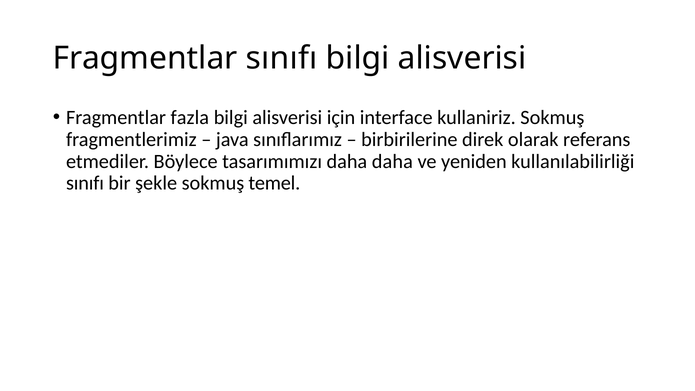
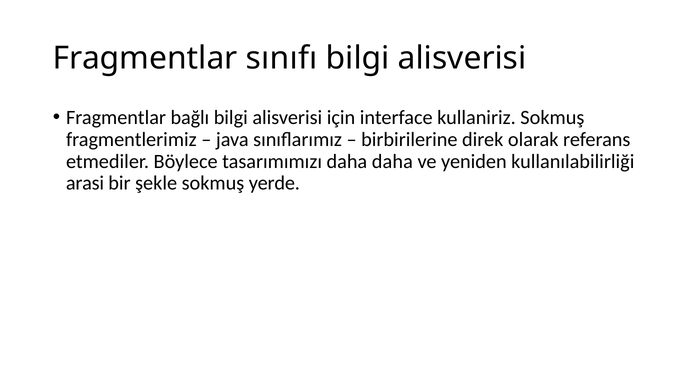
fazla: fazla -> bağlı (190, 118)
sınıfı: sınıfı -> arasi (85, 183)
temel: temel -> yerde (274, 183)
